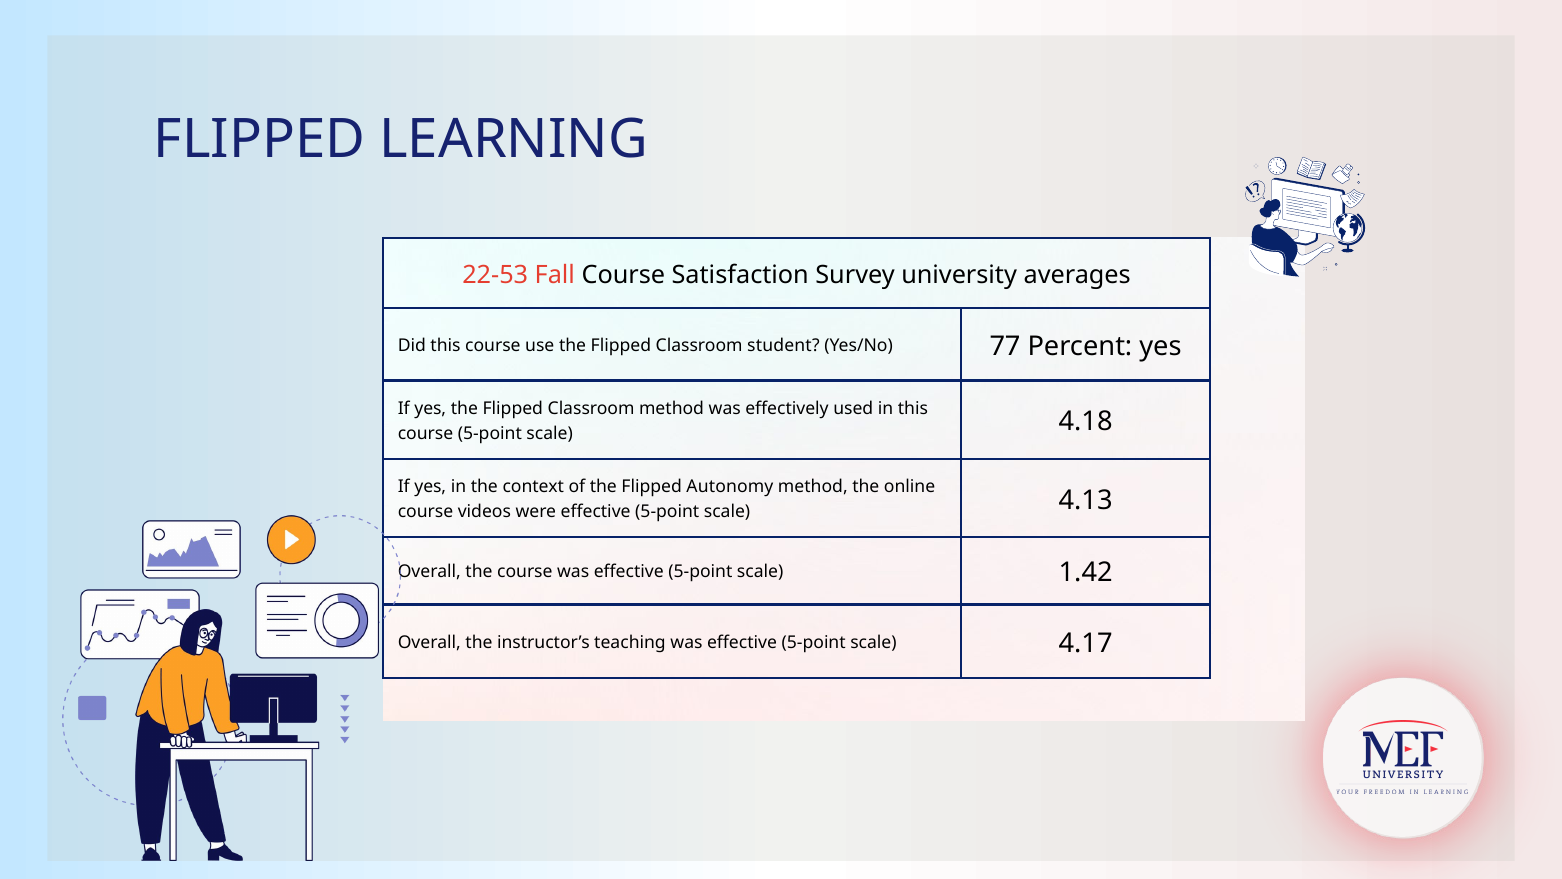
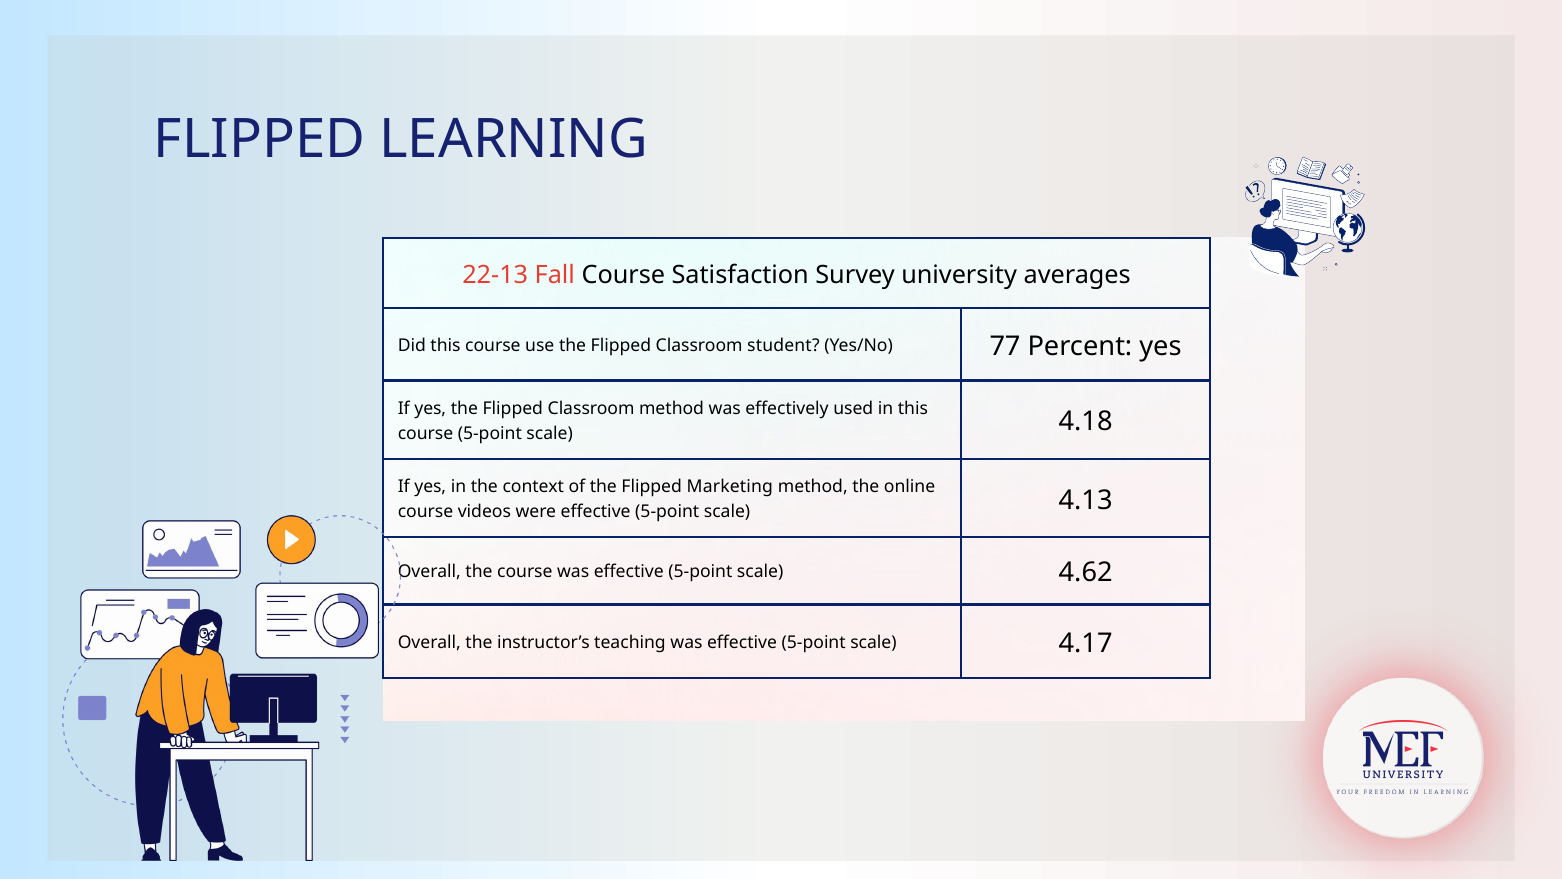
22-53: 22-53 -> 22-13 (495, 275)
Autonomy: Autonomy -> Marketing (730, 487)
1.42: 1.42 -> 4.62 (1086, 573)
